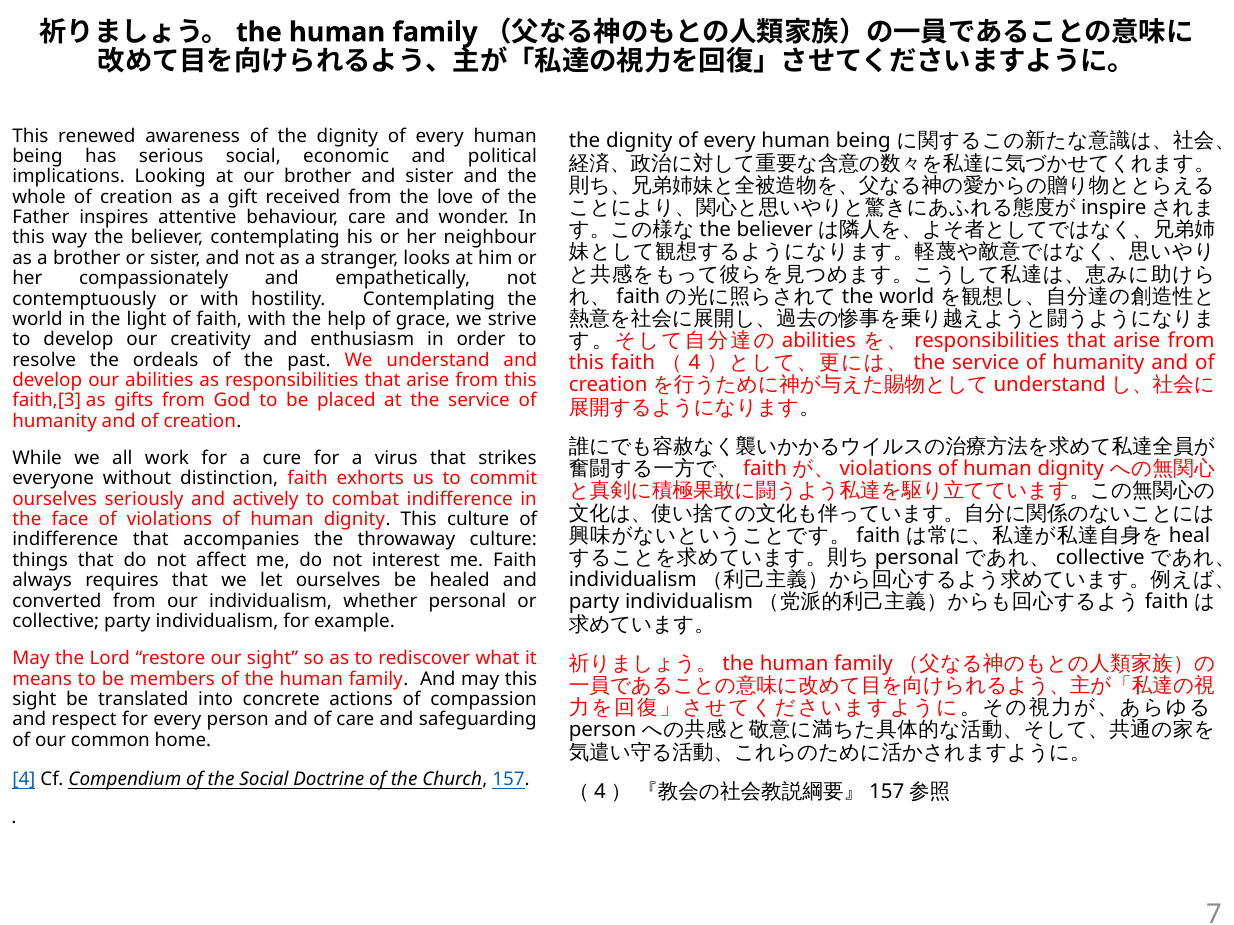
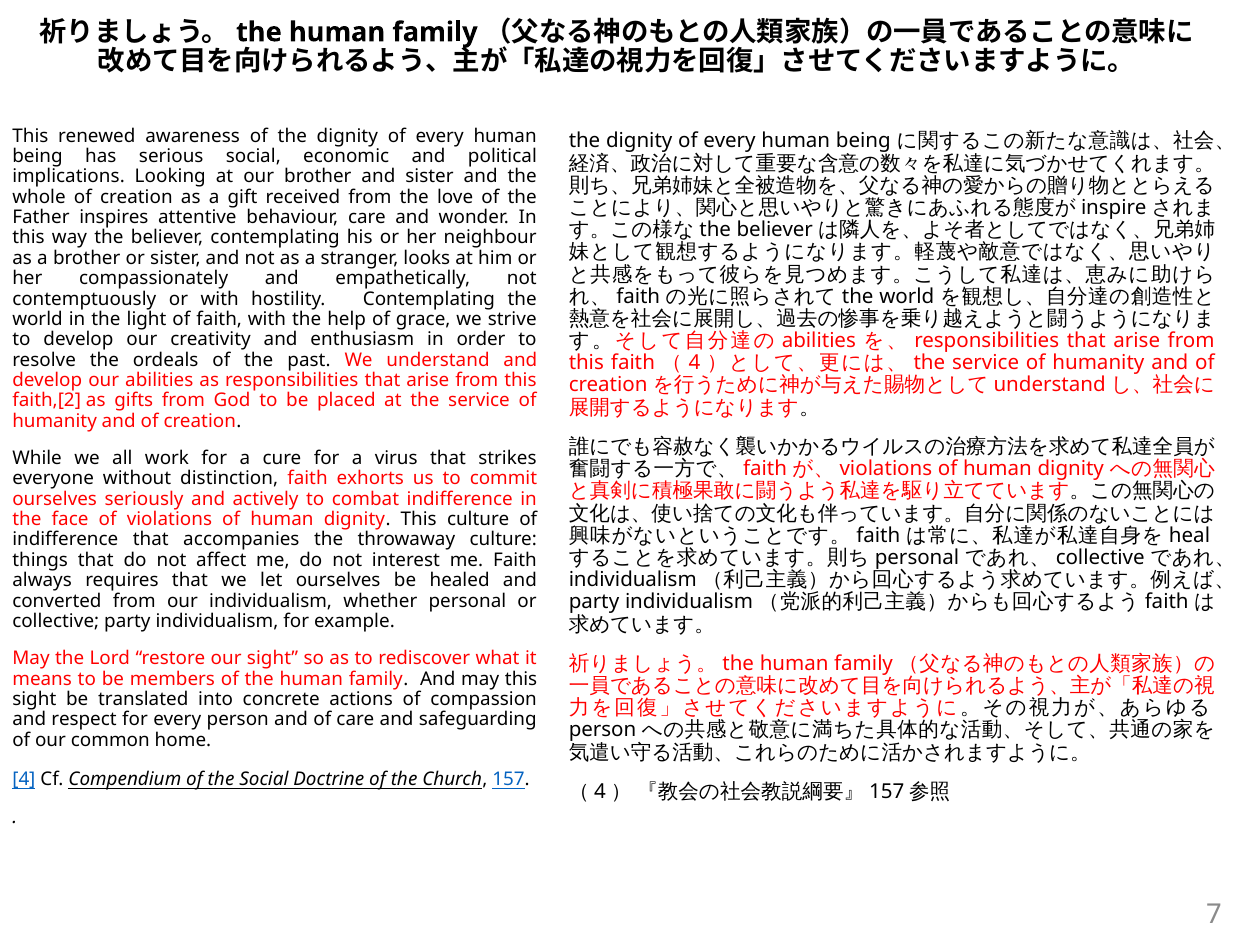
faith,[3: faith,[3 -> faith,[2 (47, 401)
